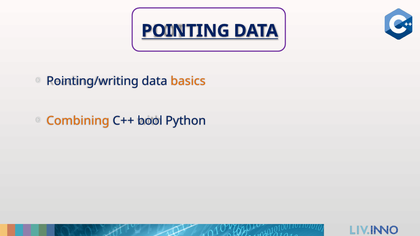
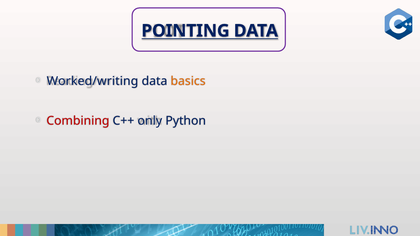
Pointing/writing: Pointing/writing -> Worked/writing (92, 81)
Combining colour: orange -> red (78, 121)
bool: bool -> only (150, 121)
